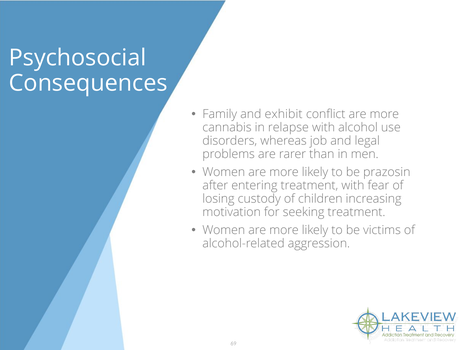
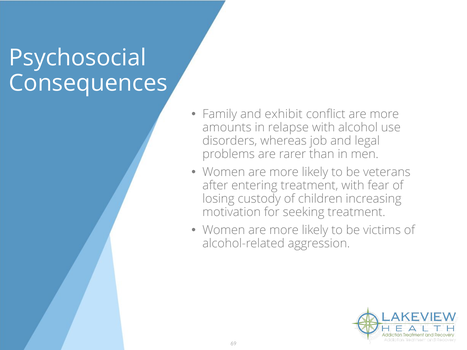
cannabis: cannabis -> amounts (227, 128)
prazosin: prazosin -> veterans (387, 172)
